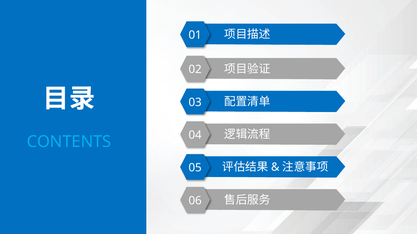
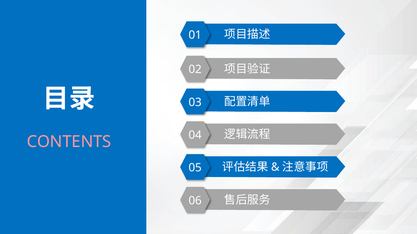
CONTENTS colour: light blue -> pink (69, 142)
